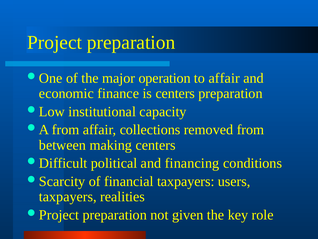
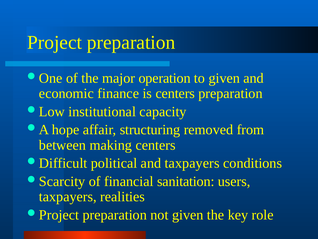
to affair: affair -> given (224, 78)
from: from -> hope (66, 130)
collections: collections -> structuring (150, 130)
and financing: financing -> taxpayers (192, 163)
financial taxpayers: taxpayers -> sanitation (186, 181)
